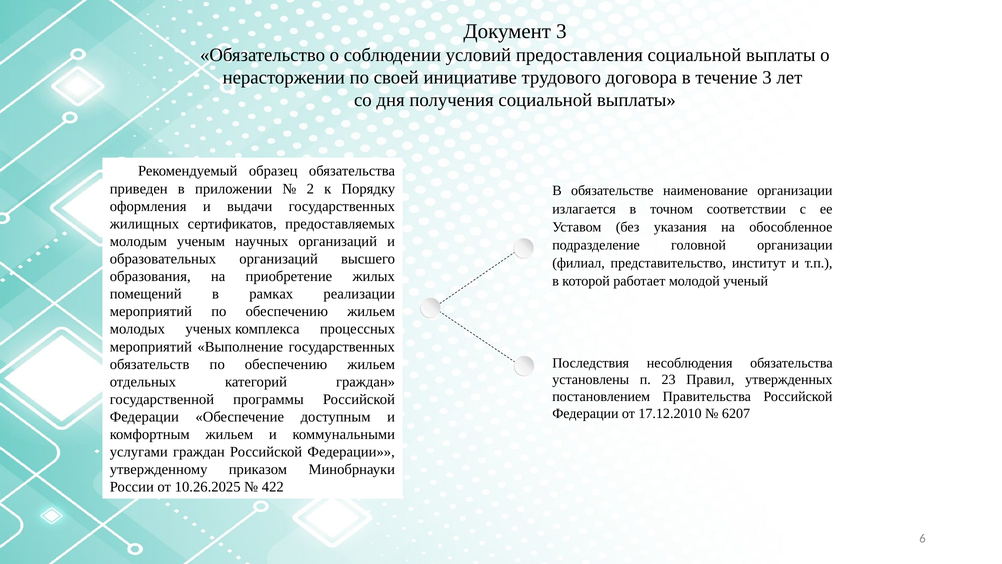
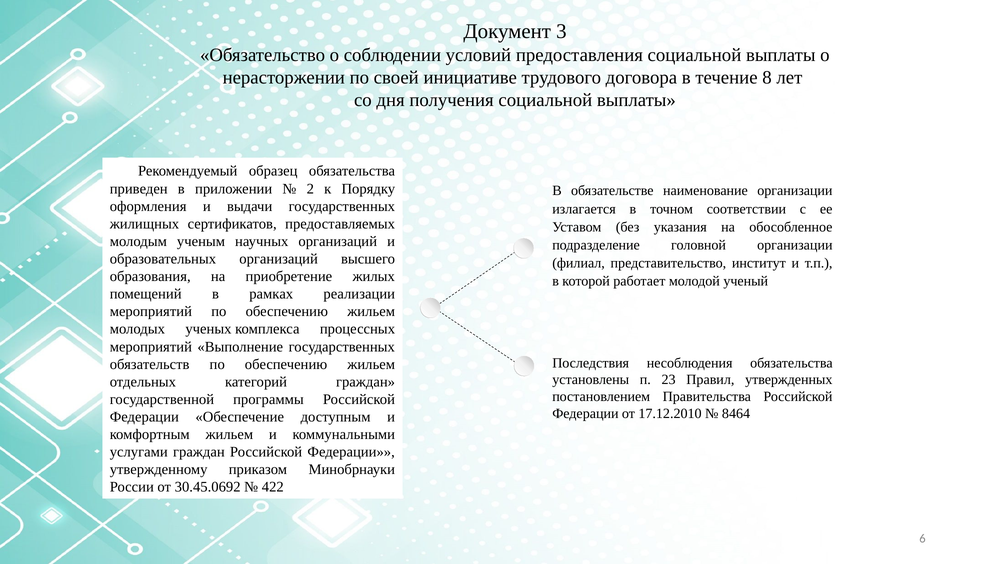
течение 3: 3 -> 8 (767, 77)
6207: 6207 -> 8464 (736, 413)
10.26.2025: 10.26.2025 -> 30.45.0692 (208, 487)
